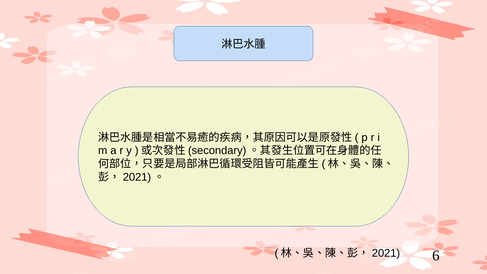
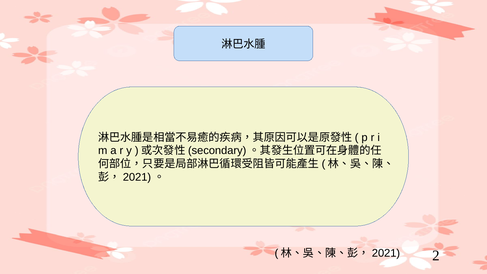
6: 6 -> 2 (436, 256)
